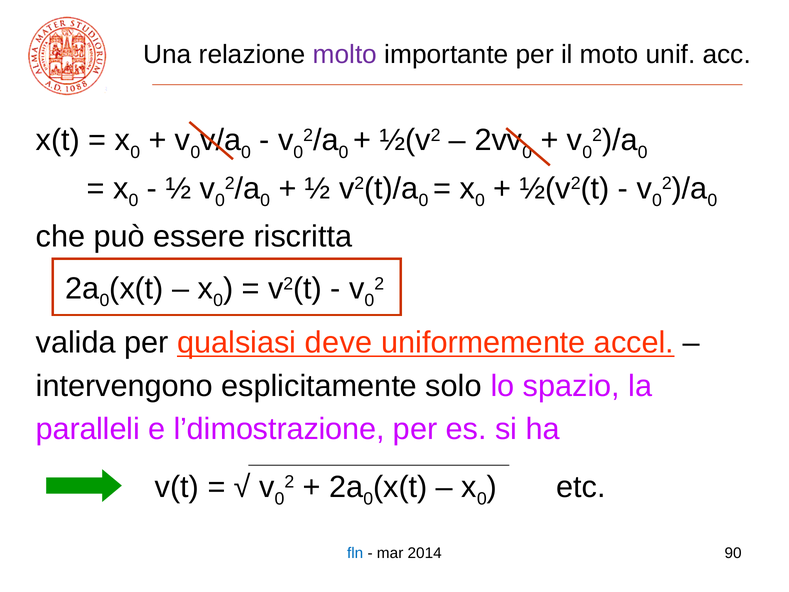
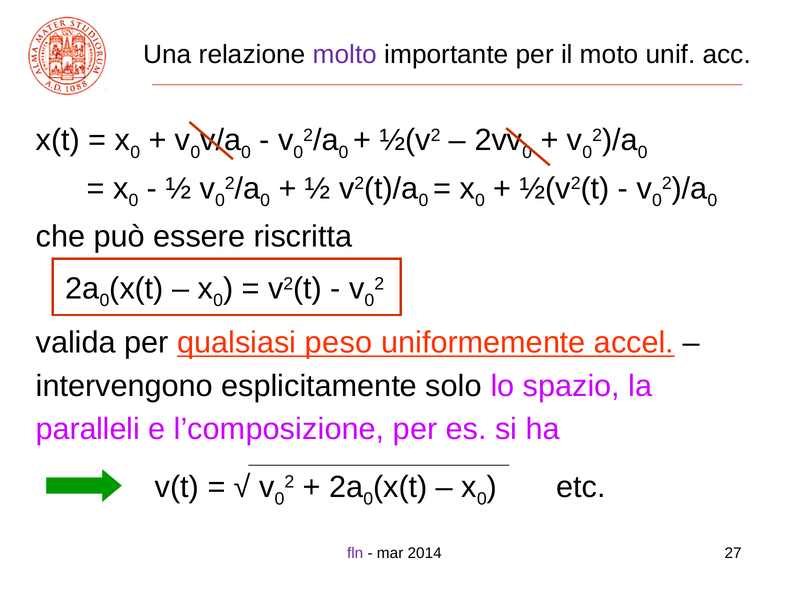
deve: deve -> peso (339, 343)
l’dimostrazione: l’dimostrazione -> l’composizione (279, 429)
fln colour: blue -> purple (355, 553)
90: 90 -> 27 (733, 553)
